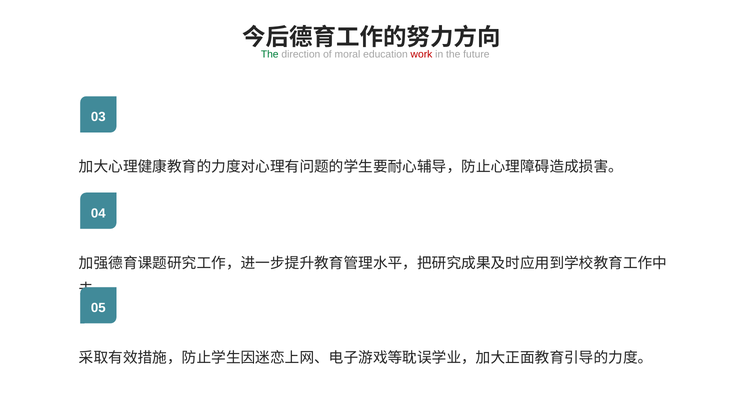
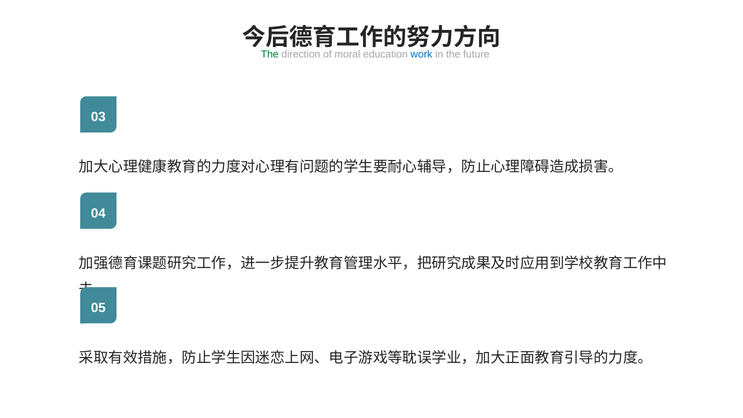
work colour: red -> blue (421, 54)
